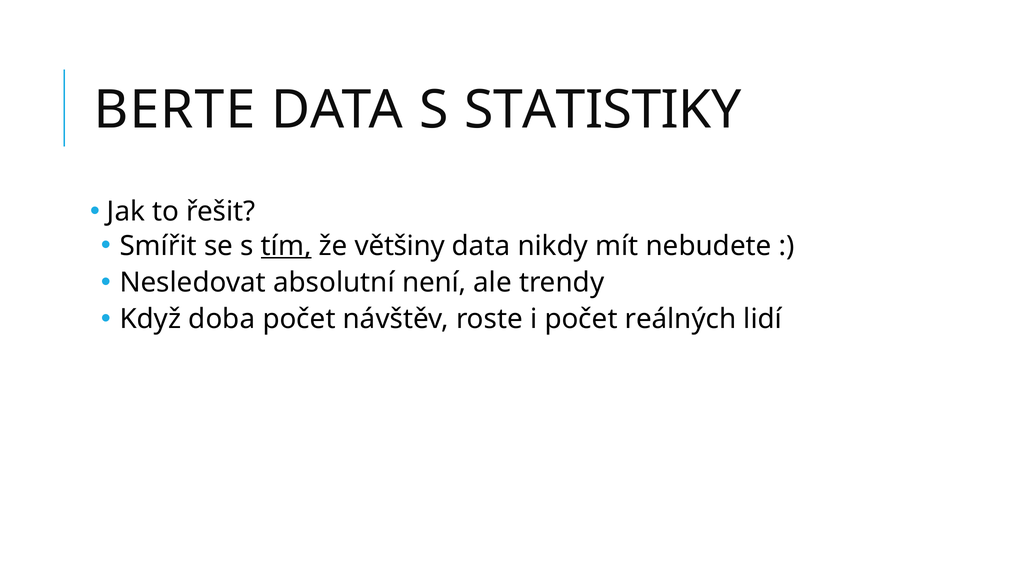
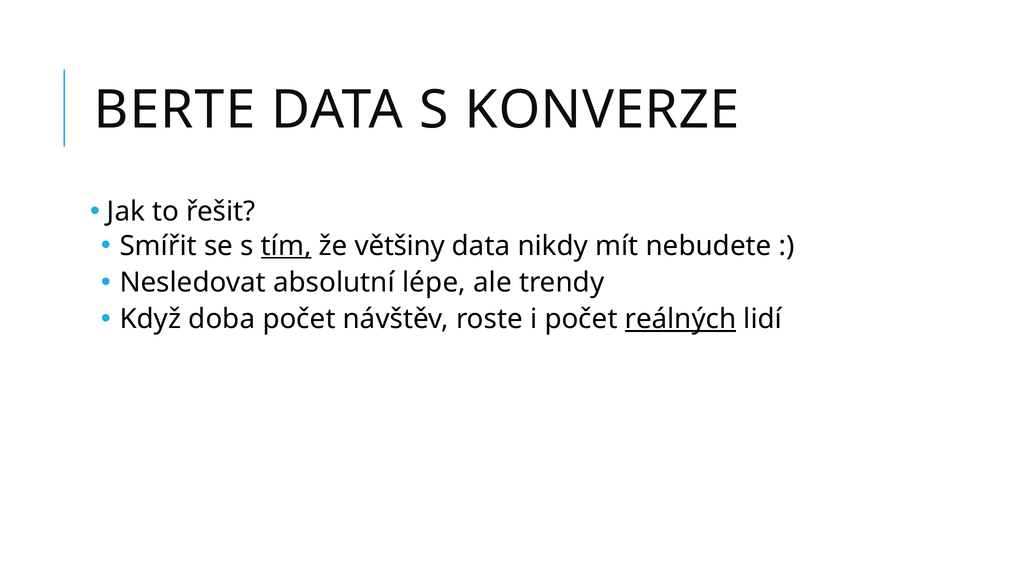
STATISTIKY: STATISTIKY -> KONVERZE (602, 110)
není: není -> lépe (434, 282)
reálných underline: none -> present (681, 319)
